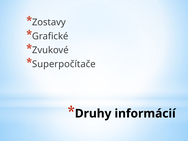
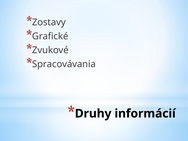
Superpočítače: Superpočítače -> Spracovávania (64, 64)
